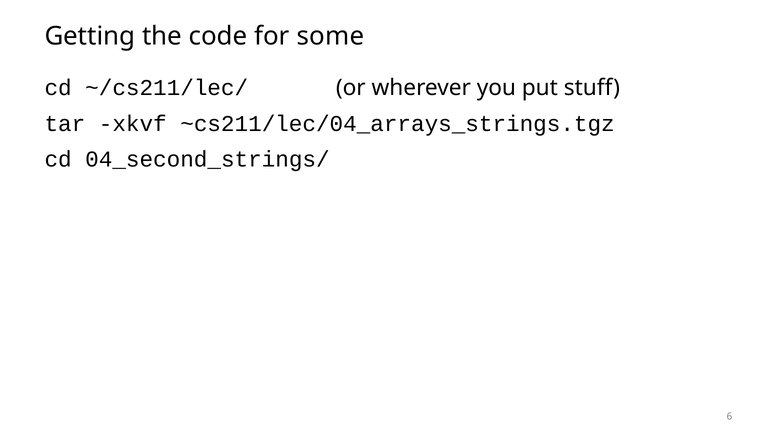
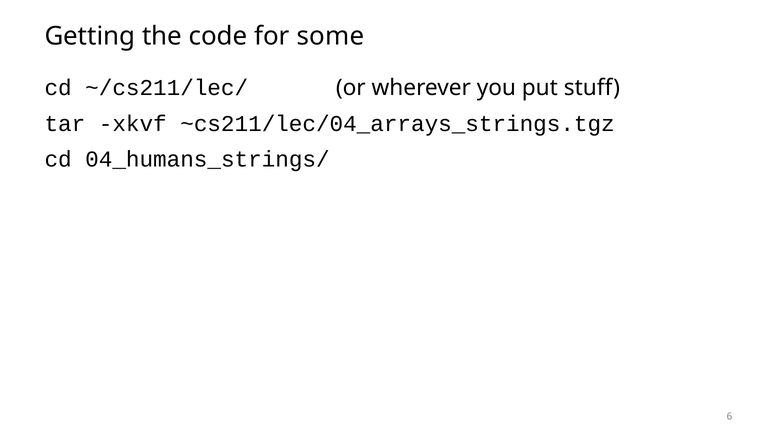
04_second_strings/: 04_second_strings/ -> 04_humans_strings/ (207, 159)
